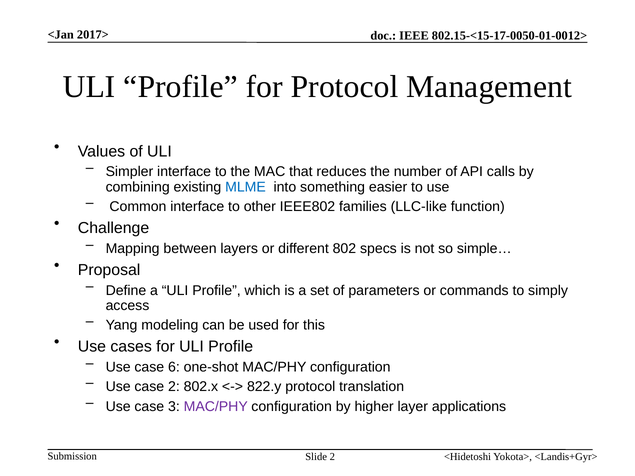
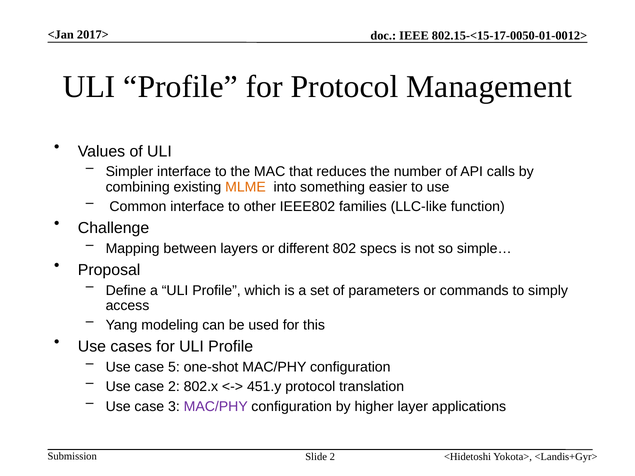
MLME colour: blue -> orange (245, 187)
6: 6 -> 5 (174, 367)
822.y: 822.y -> 451.y (264, 387)
